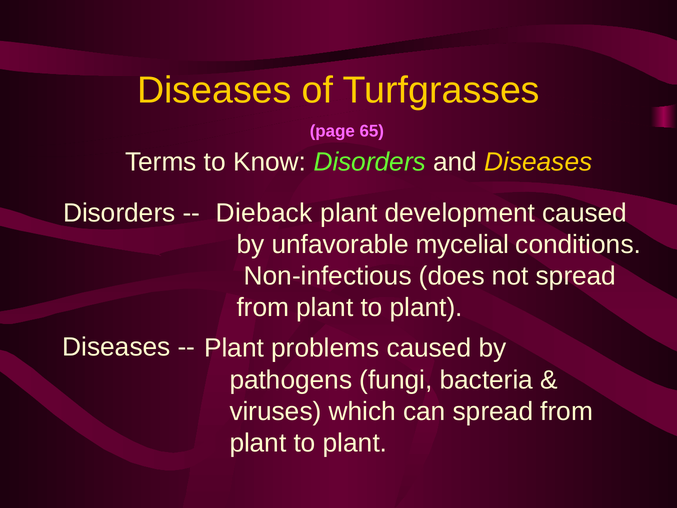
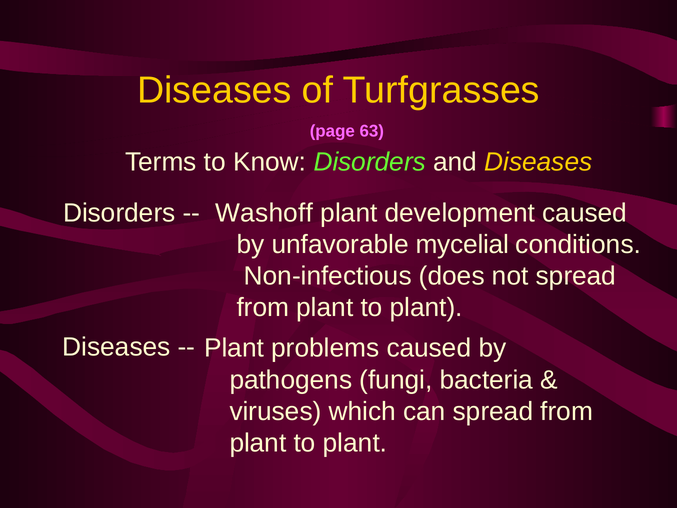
65: 65 -> 63 (372, 131)
Dieback: Dieback -> Washoff (264, 213)
